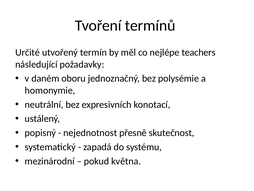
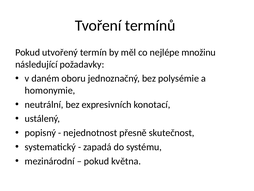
Určité: Určité -> Pokud (28, 52)
teachers: teachers -> množinu (199, 52)
